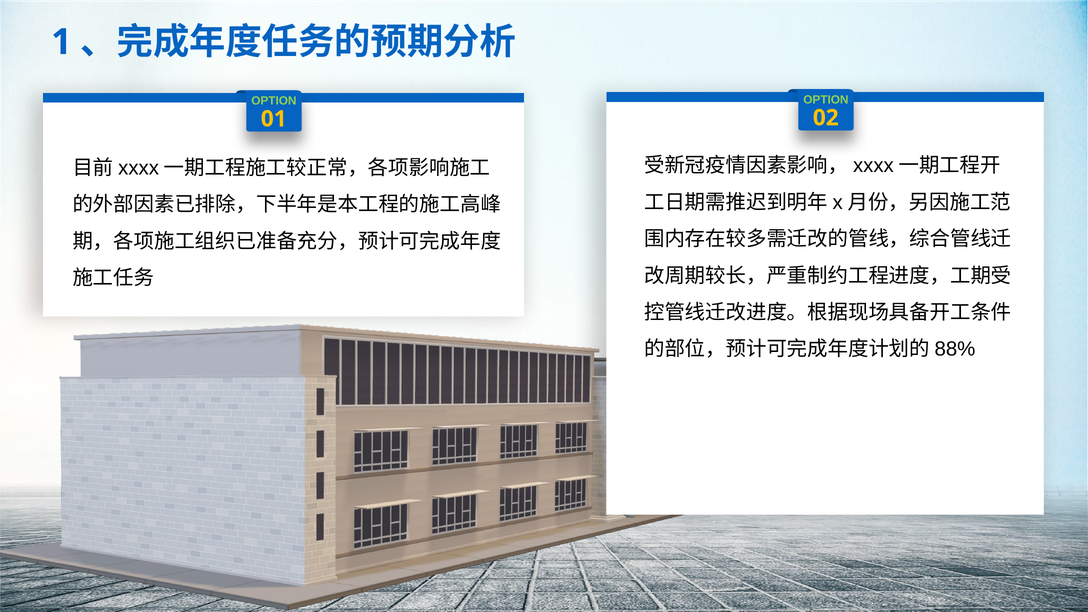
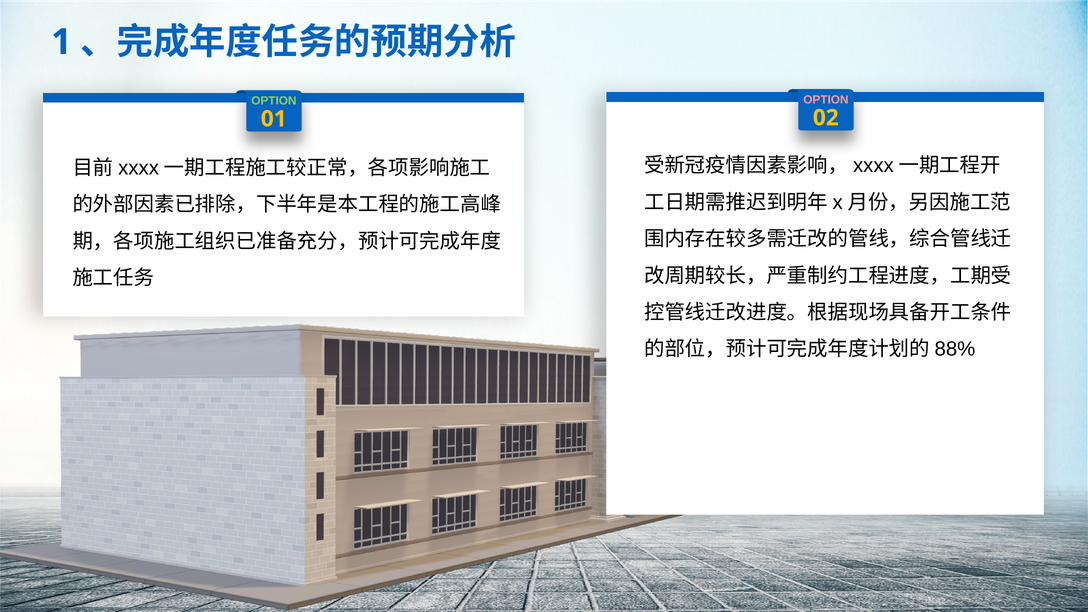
OPTION colour: light green -> pink (826, 100)
